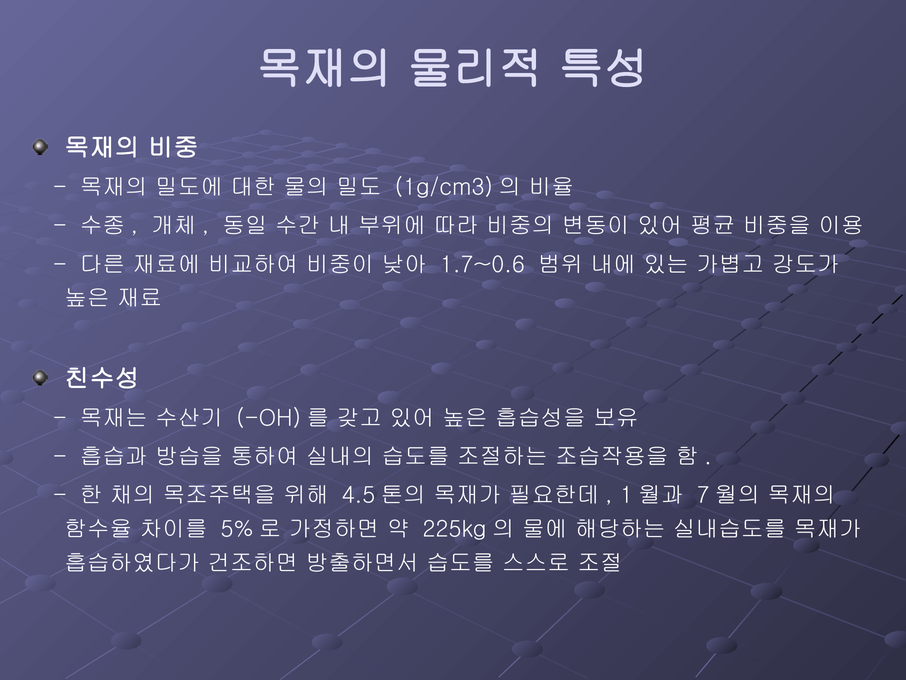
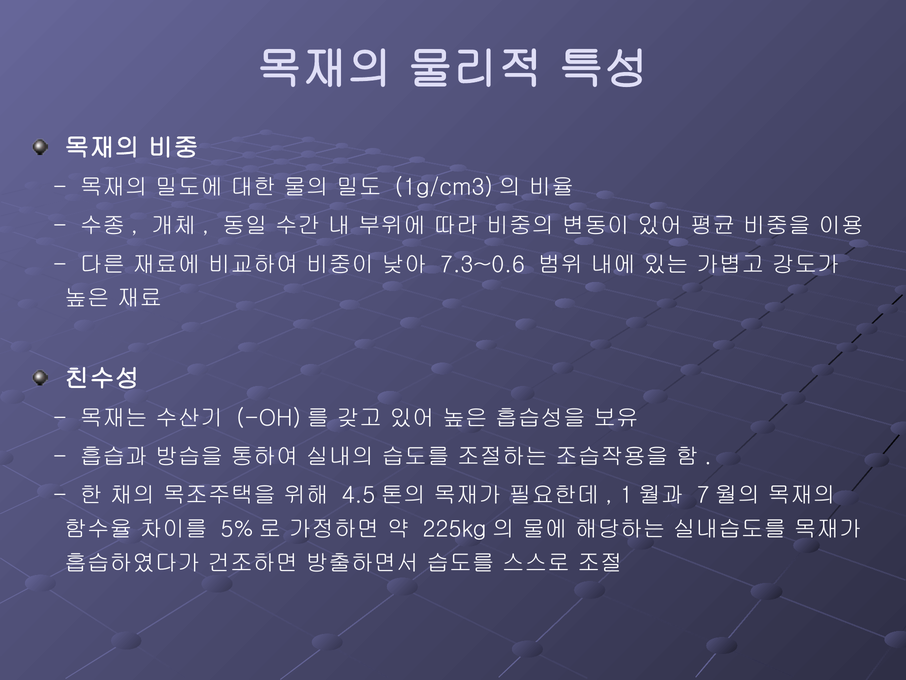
1.7~0.6: 1.7~0.6 -> 7.3~0.6 (482, 264)
